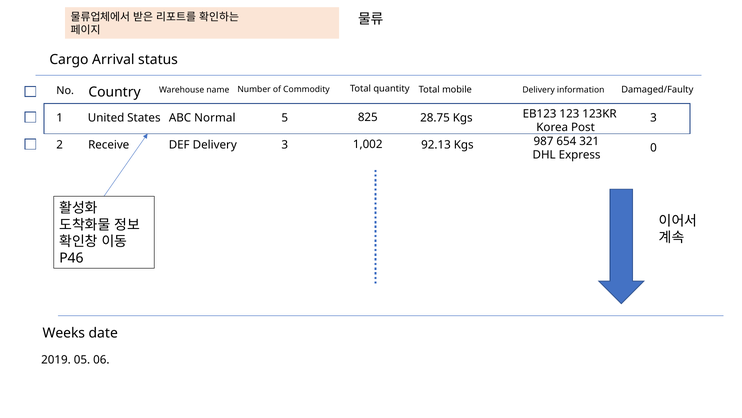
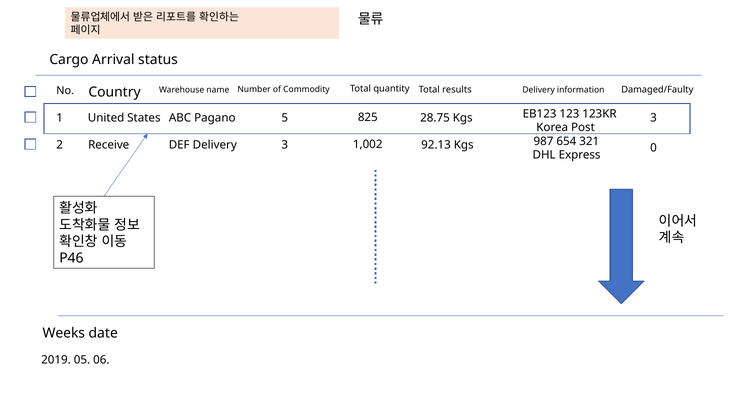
mobile: mobile -> results (457, 90)
Normal: Normal -> Pagano (215, 118)
